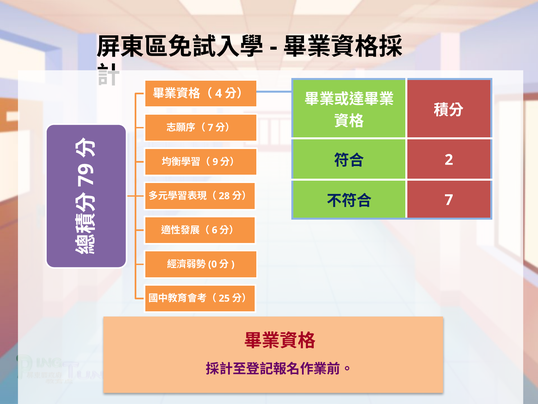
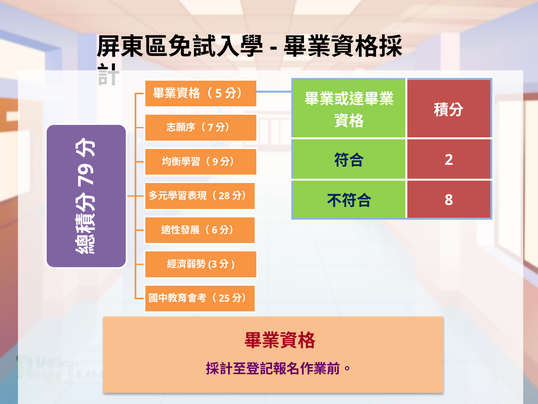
4: 4 -> 5 (219, 93)
7: 7 -> 8 (449, 200)
0: 0 -> 3 (212, 264)
